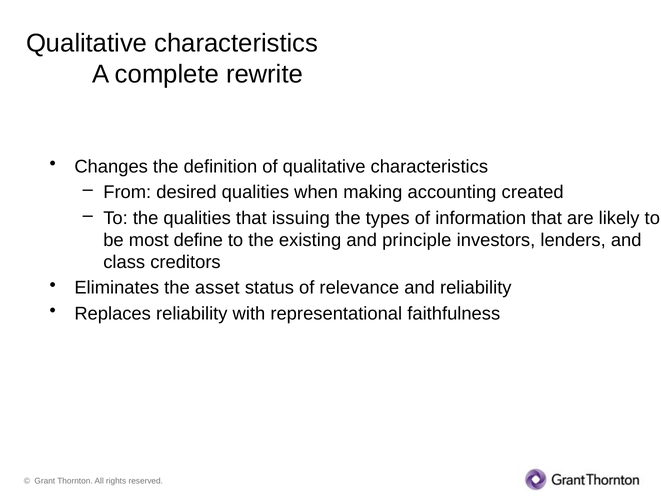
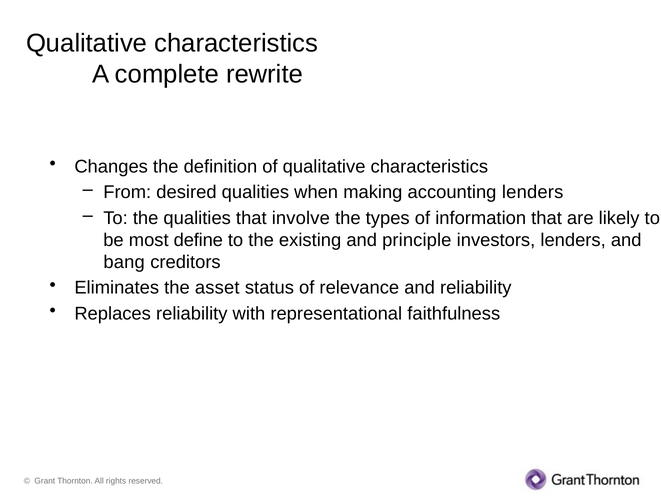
accounting created: created -> lenders (533, 192)
issuing: issuing -> involve (301, 218)
class: class -> bang (124, 262)
